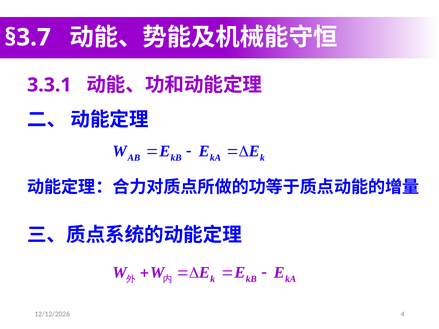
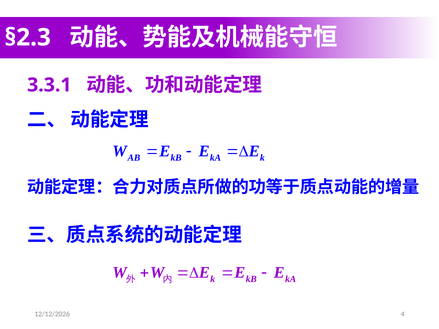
§3.7: §3.7 -> §2.3 (28, 37)
